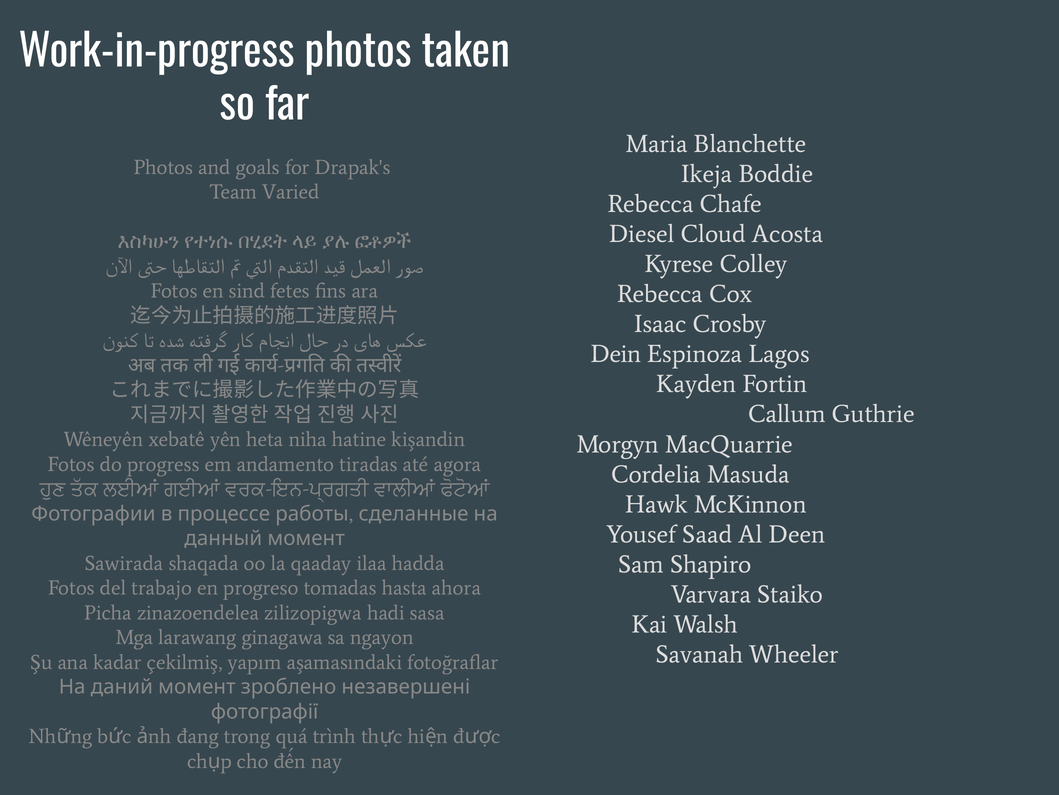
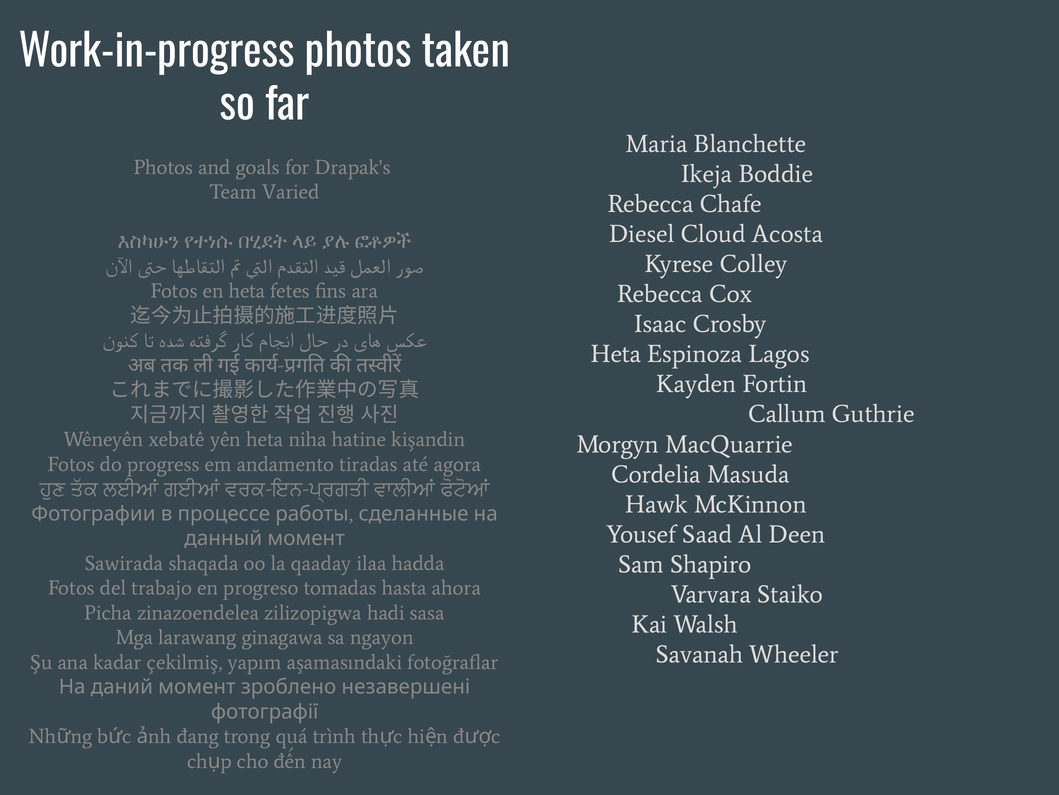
en sind: sind -> heta (247, 291)
Dein: Dein -> Heta (616, 354)
